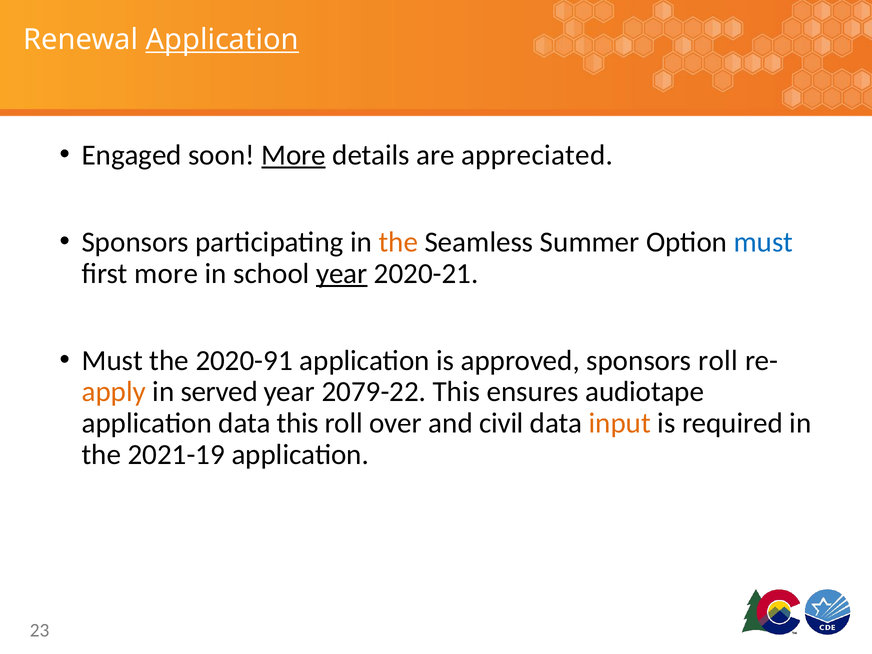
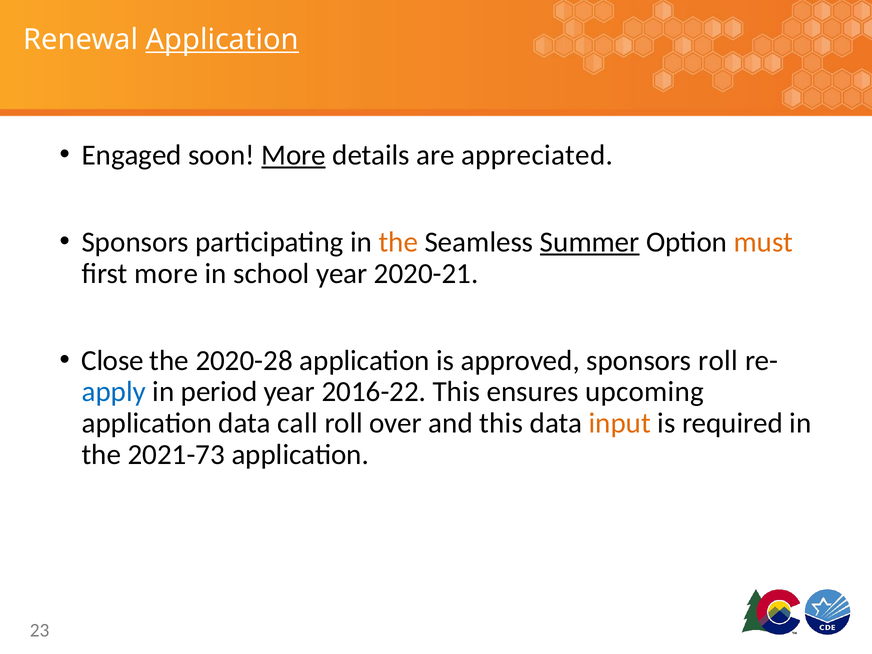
Summer underline: none -> present (590, 242)
must colour: blue -> orange (764, 242)
year underline: present -> none (342, 273)
Must: Must -> Close (112, 360)
2020-91: 2020-91 -> 2020-28 (244, 360)
apply colour: orange -> blue (114, 392)
served: served -> period (219, 392)
2079-22: 2079-22 -> 2016-22 (374, 392)
audiotape: audiotape -> upcoming (644, 392)
data this: this -> call (298, 423)
and civil: civil -> this (501, 423)
2021-19: 2021-19 -> 2021-73 (176, 455)
